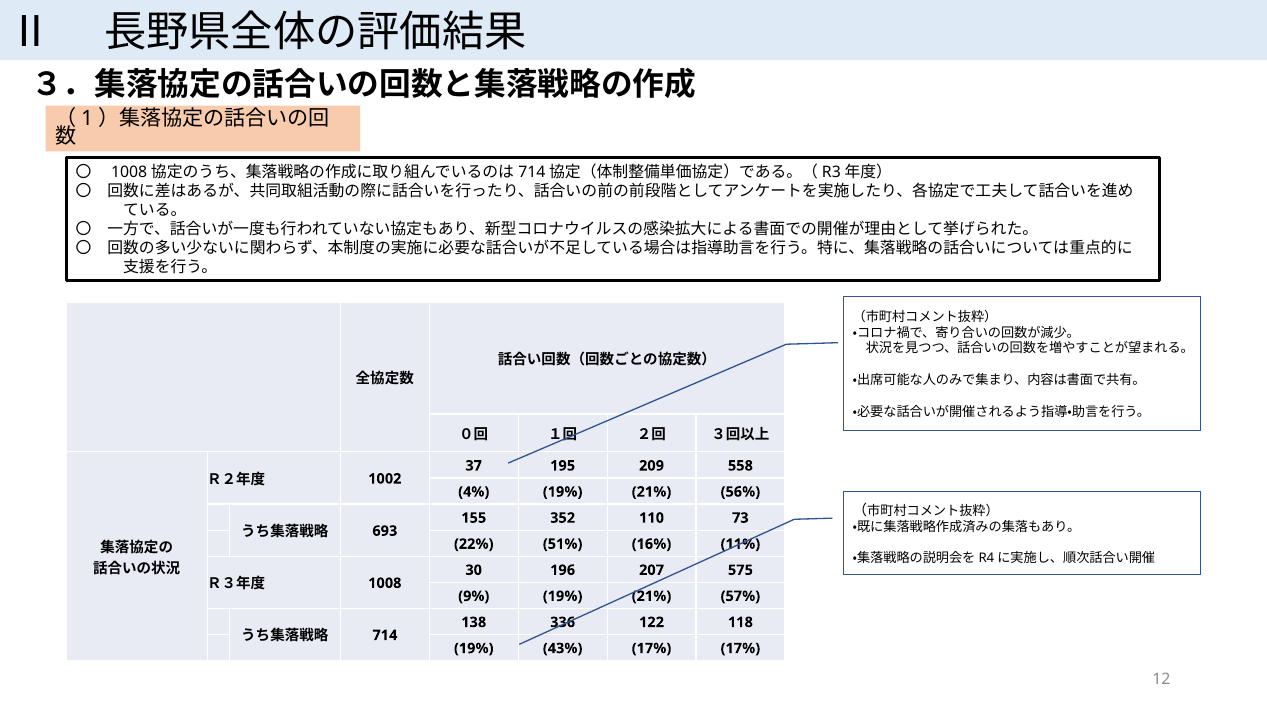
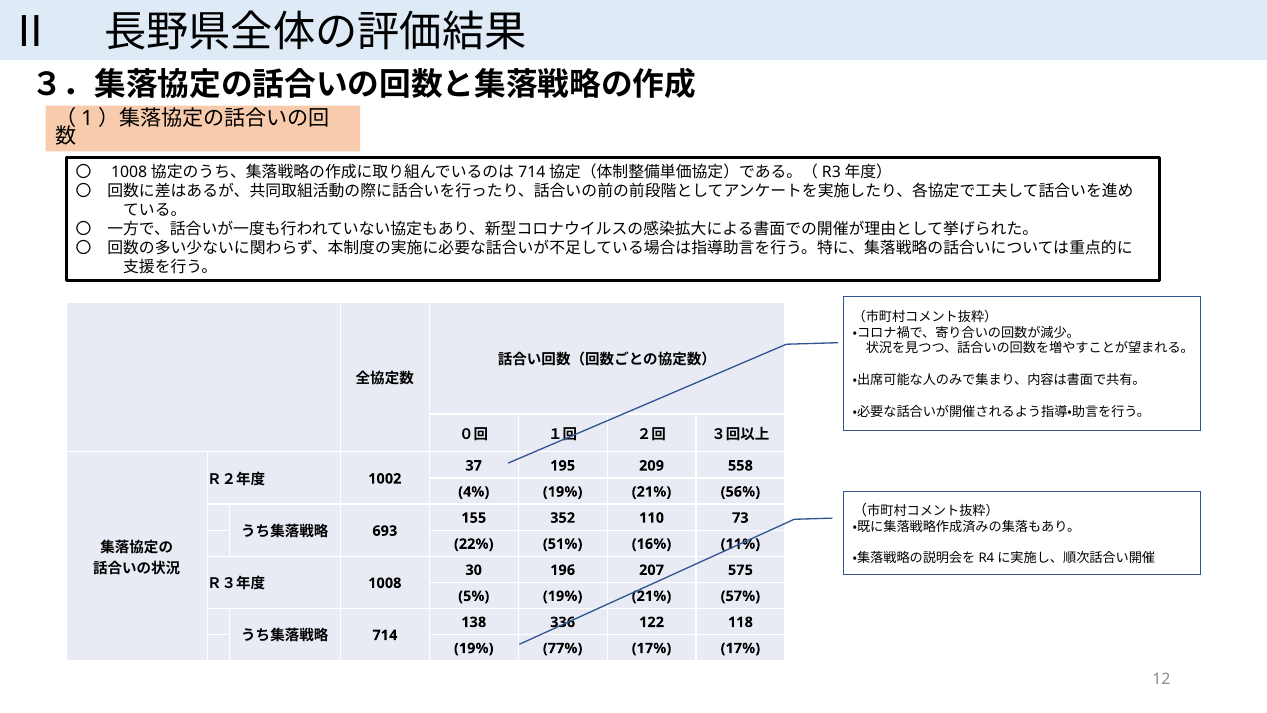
9%: 9% -> 5% (474, 596)
43%: 43% -> 77% (563, 648)
